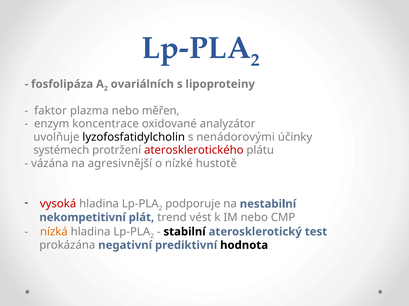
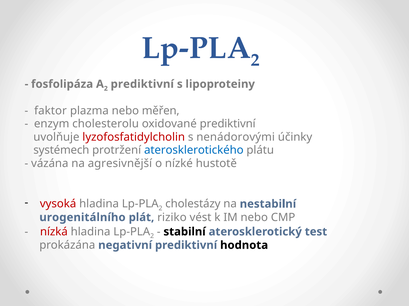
ovariálních: ovariálních -> prediktivní (142, 84)
koncentrace: koncentrace -> cholesterolu (106, 124)
oxidované analyzátor: analyzátor -> prediktivní (228, 124)
lyzofosfatidylcholin colour: black -> red (134, 137)
aterosklerotického colour: red -> blue (194, 150)
podporuje: podporuje -> cholestázy (193, 204)
nekompetitivní: nekompetitivní -> urogenitálního (82, 218)
trend: trend -> riziko (172, 218)
nízká colour: orange -> red (54, 232)
